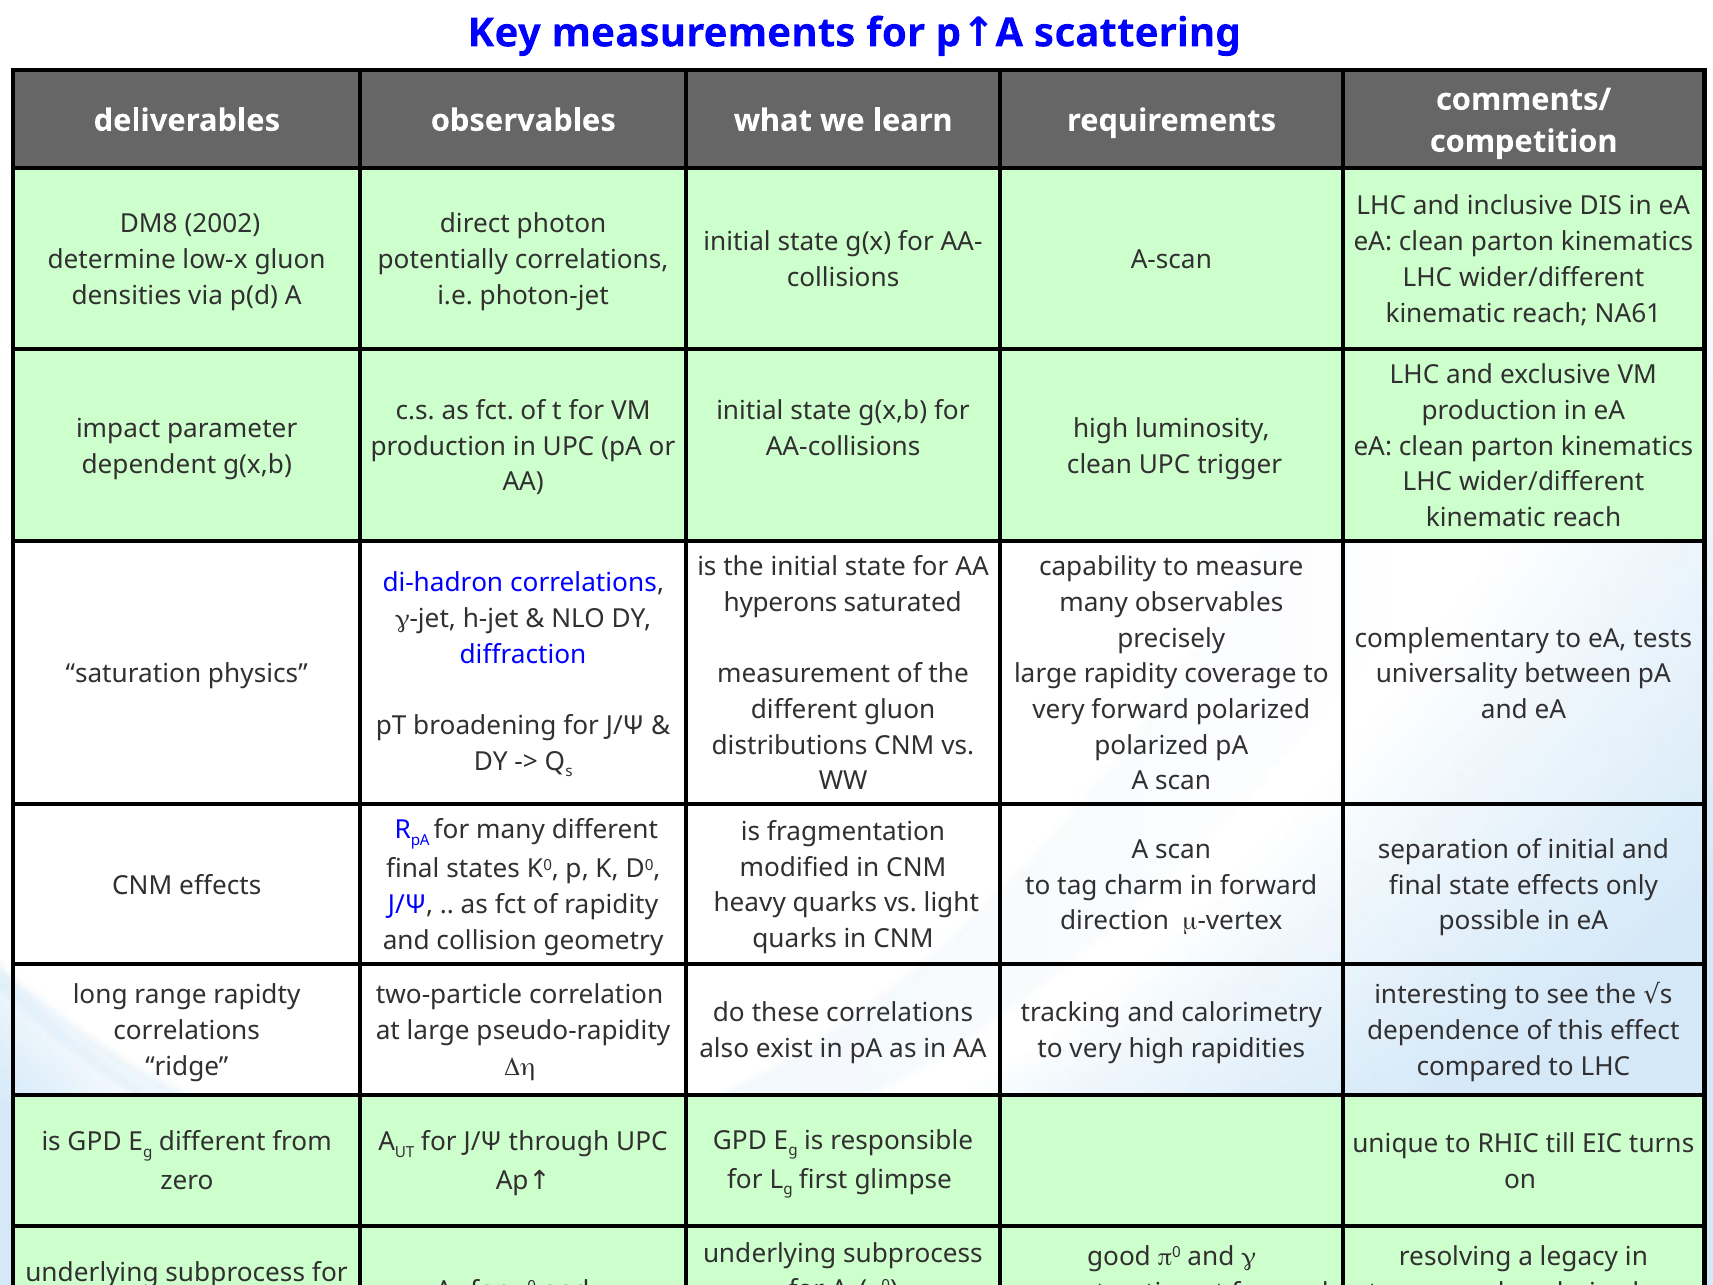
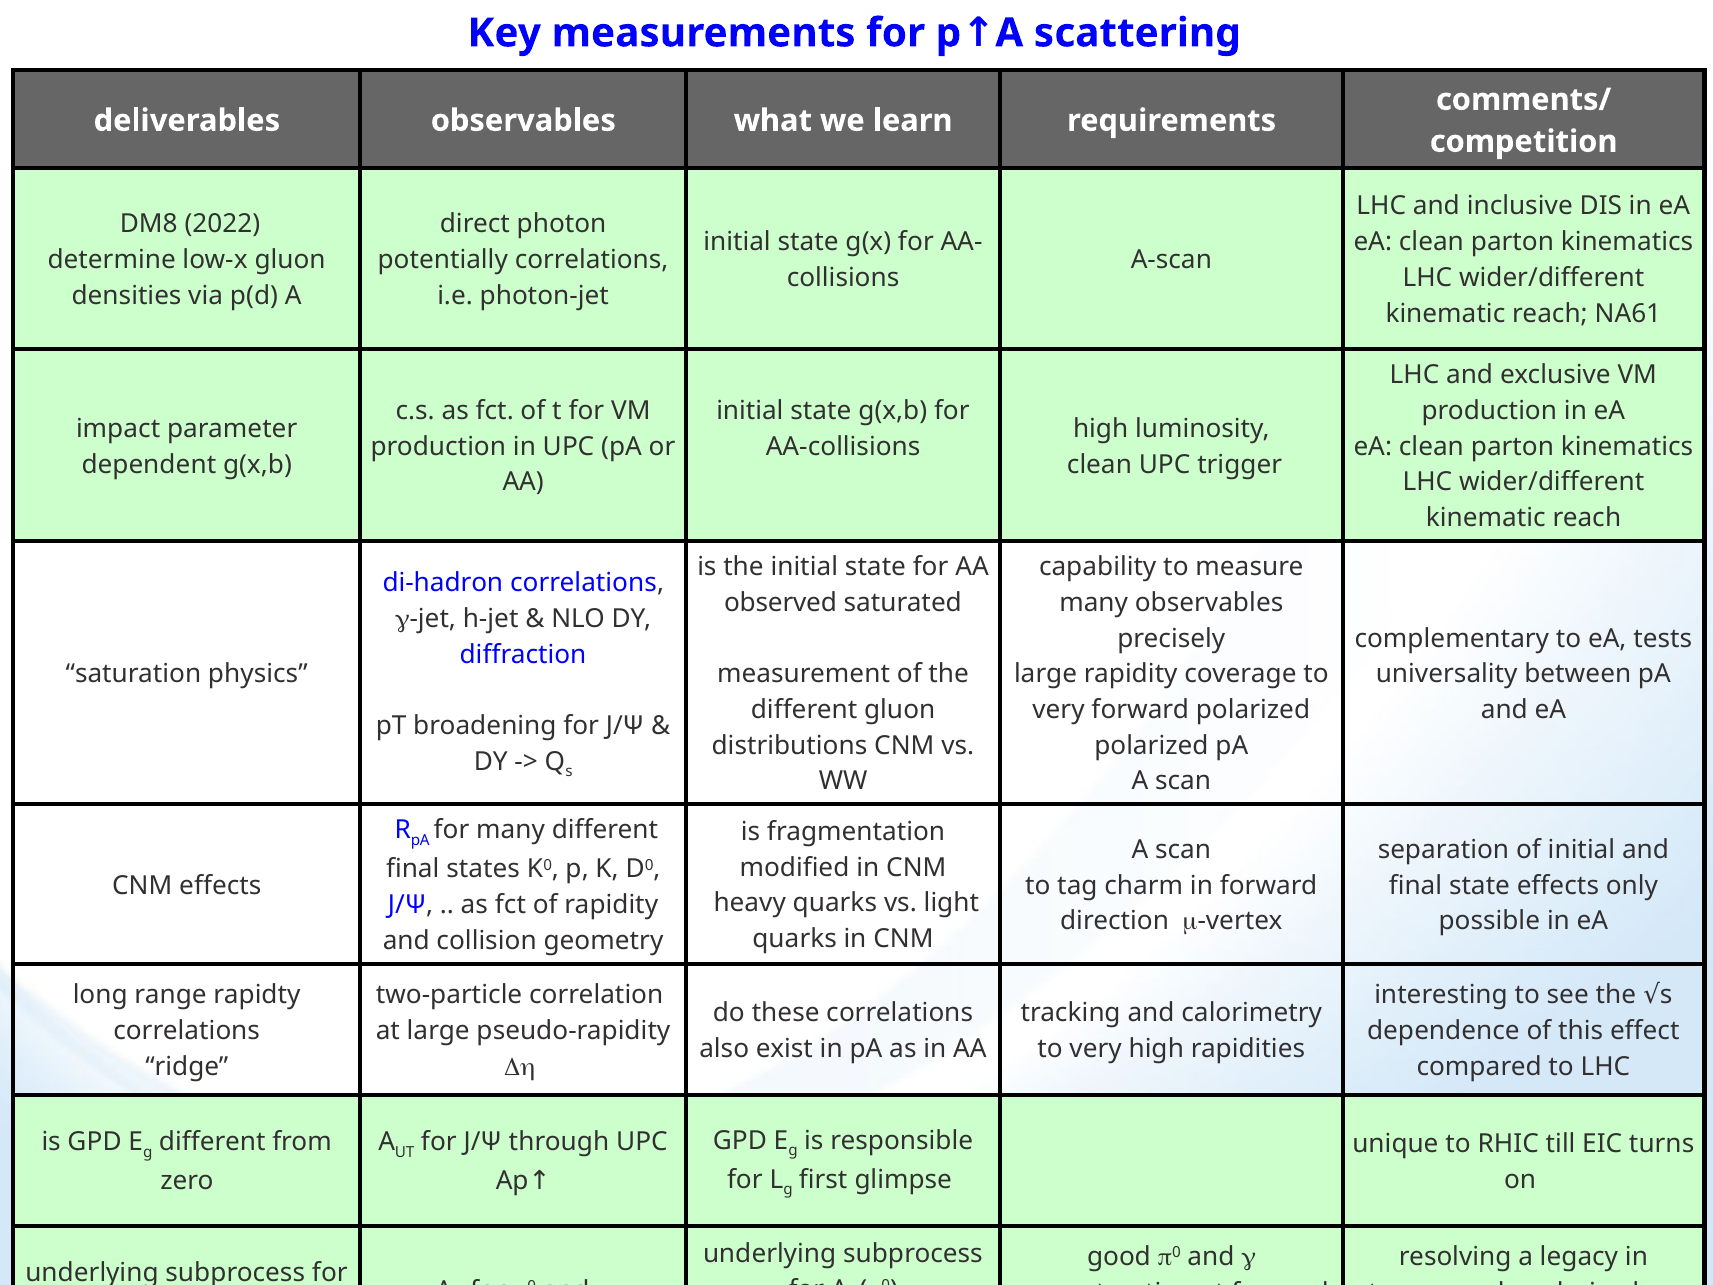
2002: 2002 -> 2022 (222, 224)
hyperons: hyperons -> observed (781, 603)
